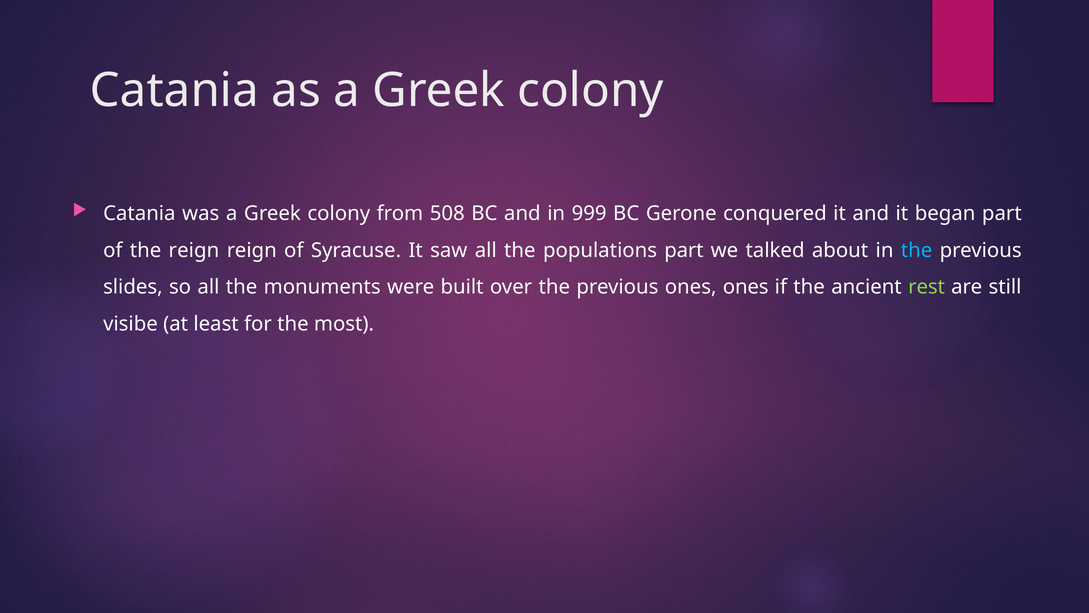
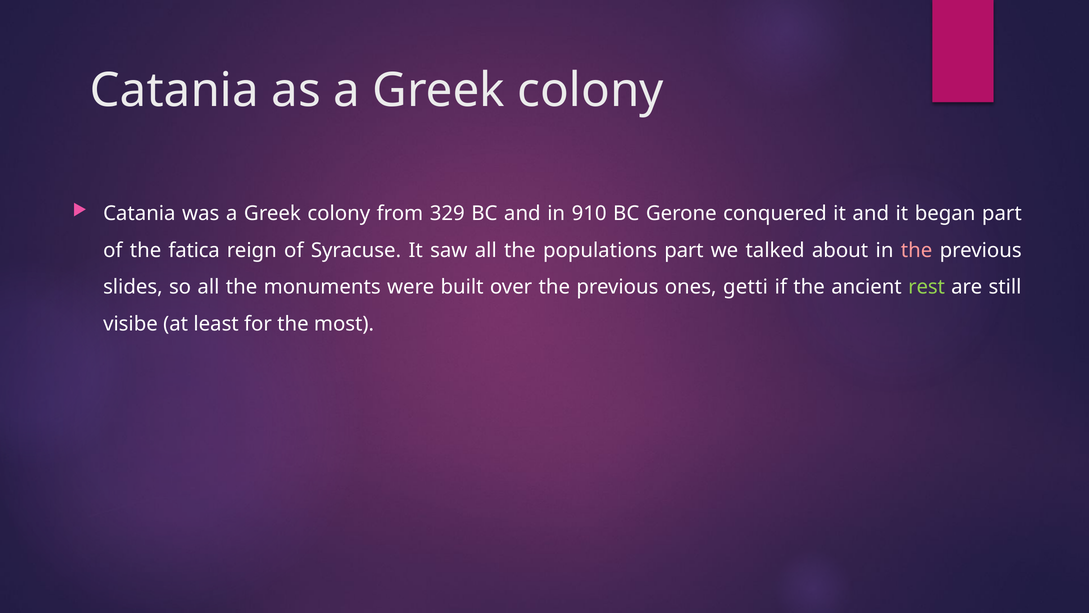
508: 508 -> 329 (447, 213)
999: 999 -> 910 (589, 213)
the reign: reign -> fatica (194, 250)
the colour: light blue -> pink (917, 250)
ones ones: ones -> getti (745, 287)
